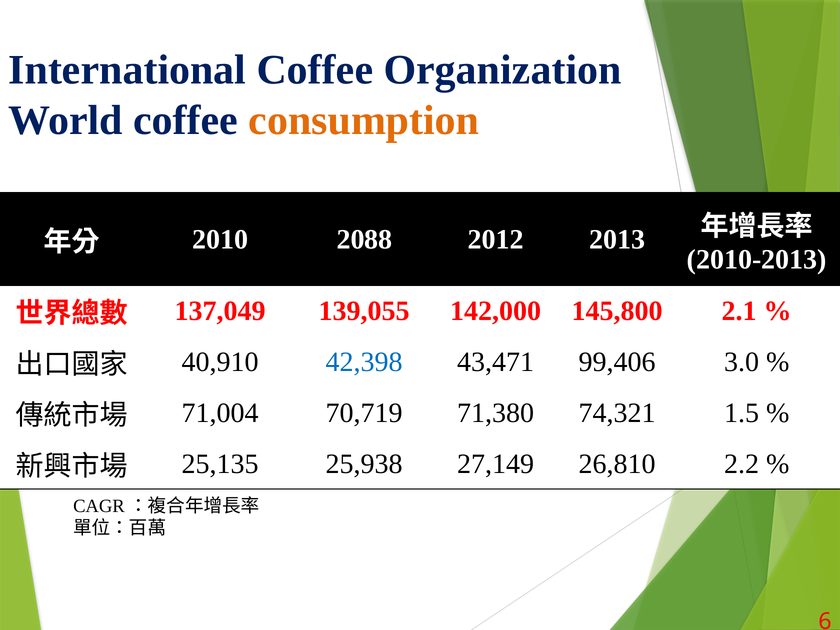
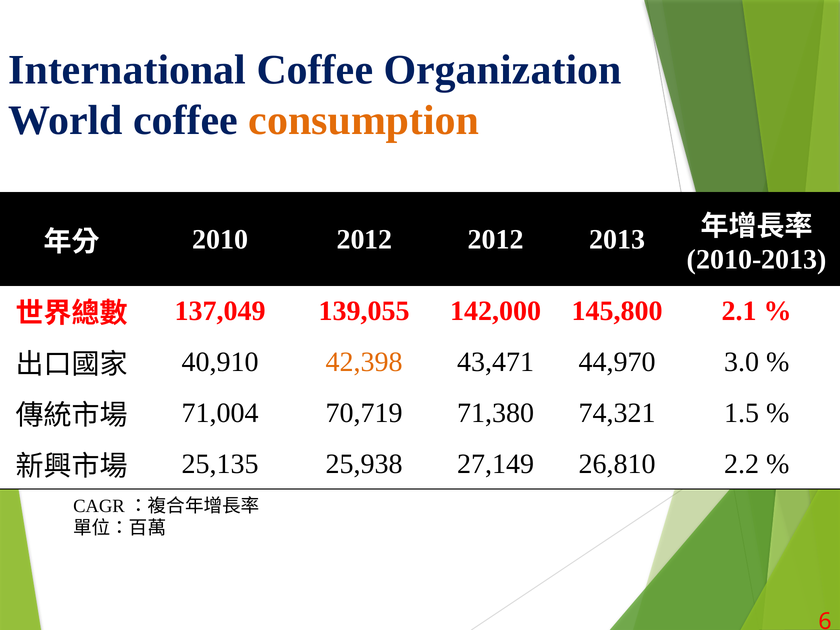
2010 2088: 2088 -> 2012 (364, 239)
42,398 colour: blue -> orange (364, 362)
99,406: 99,406 -> 44,970 (617, 362)
